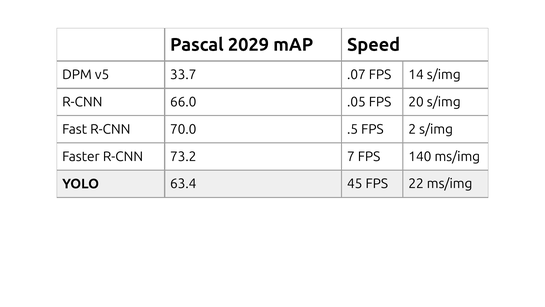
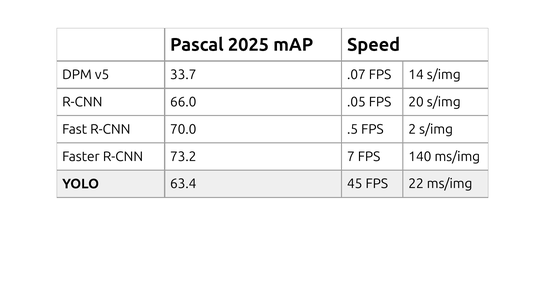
2029: 2029 -> 2025 (248, 45)
